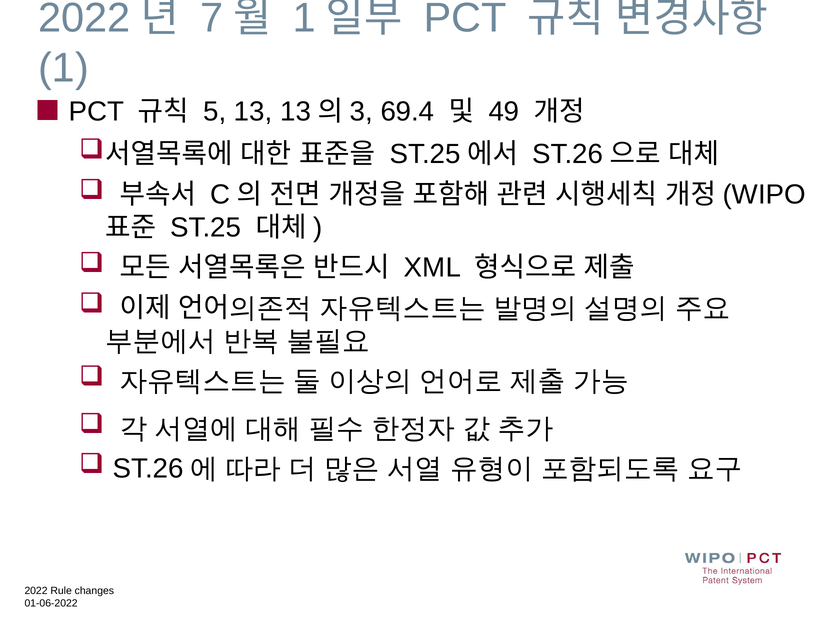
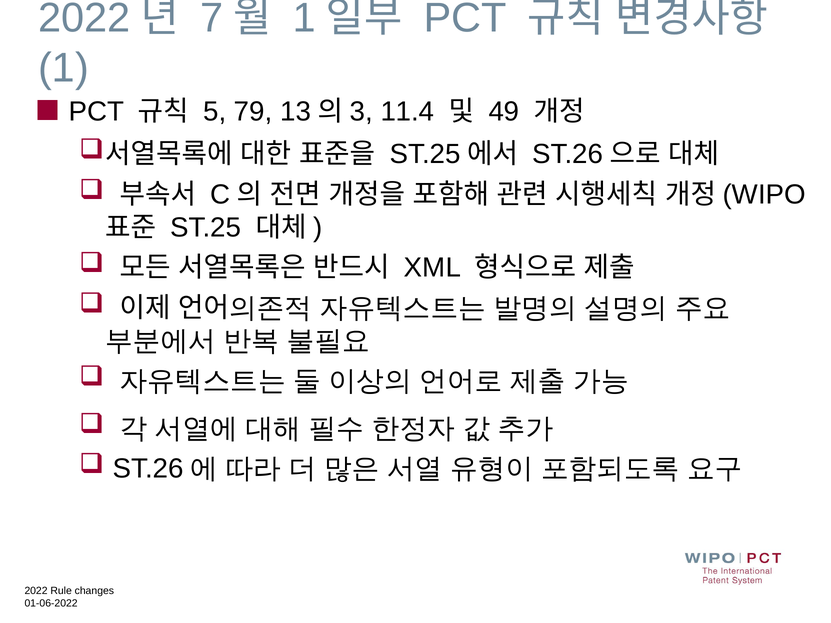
13: 13 -> 79 (253, 112)
69.4: 69.4 -> 11.4 (407, 112)
